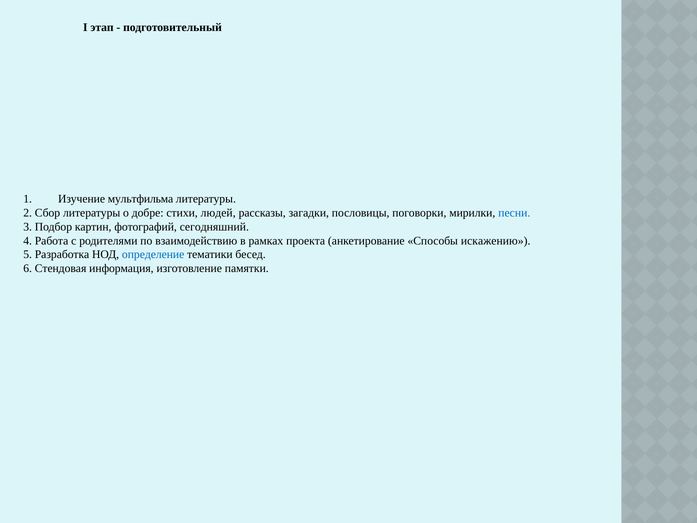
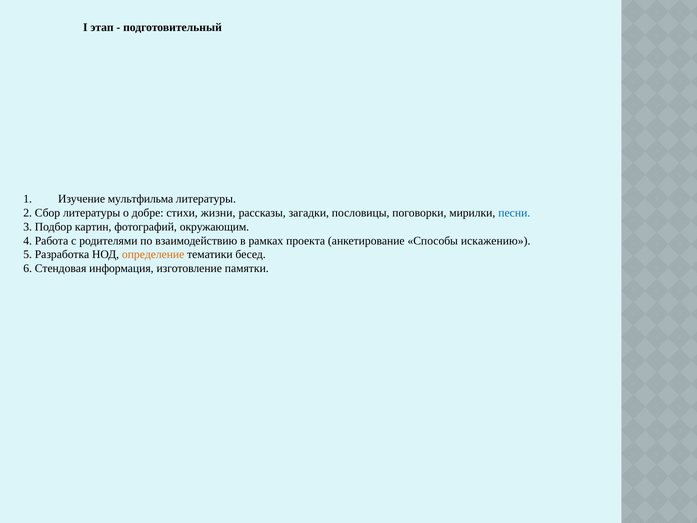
людей: людей -> жизни (218, 213)
сегодняшний: сегодняшний -> окружающим (214, 227)
определение colour: blue -> orange (153, 254)
